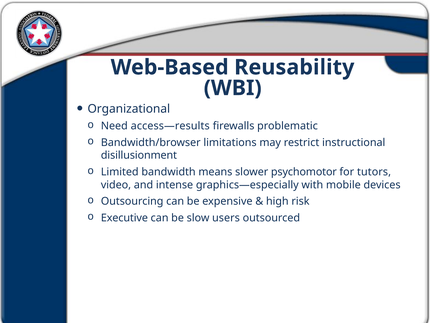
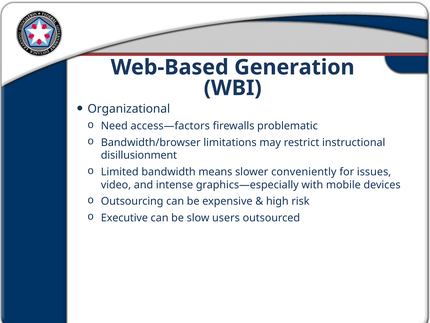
Reusability: Reusability -> Generation (294, 67)
access—results: access—results -> access—factors (170, 126)
psychomotor: psychomotor -> conveniently (304, 172)
tutors: tutors -> issues (374, 172)
